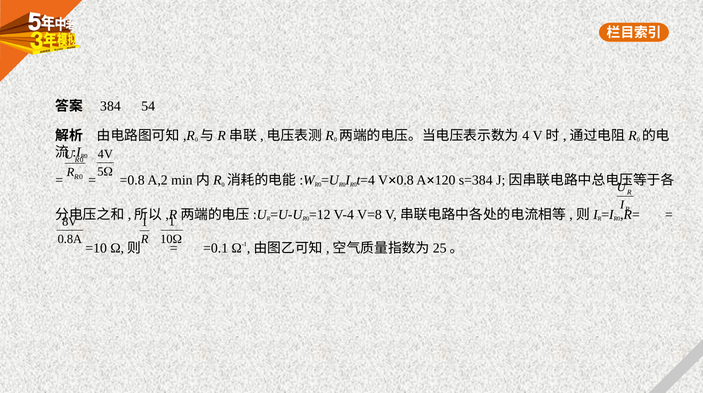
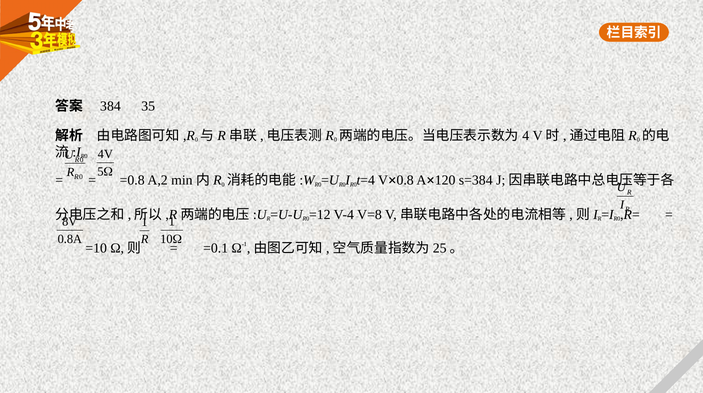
54: 54 -> 35 (148, 106)
